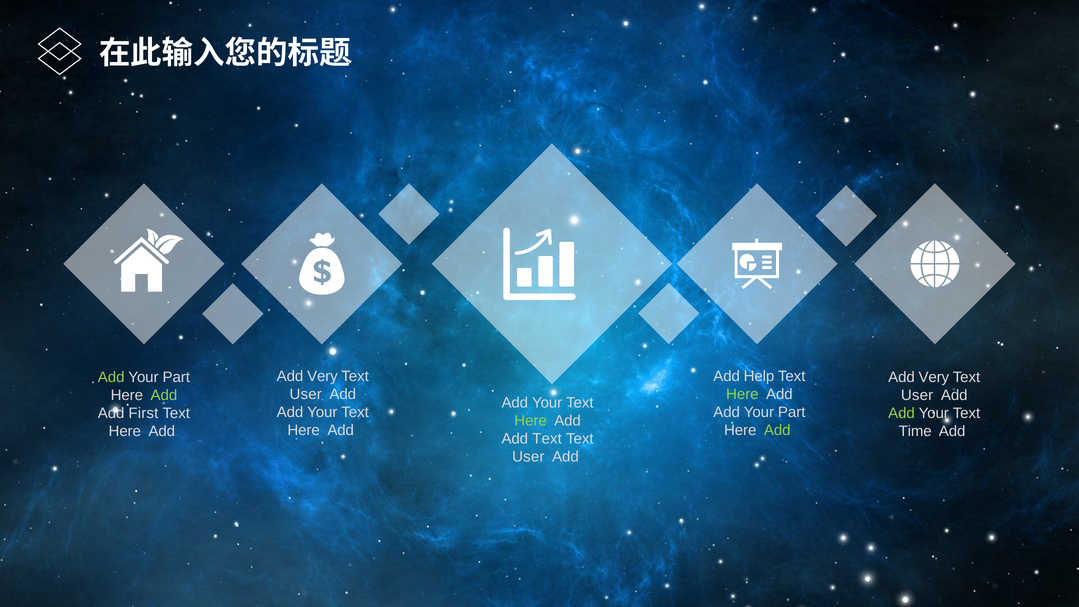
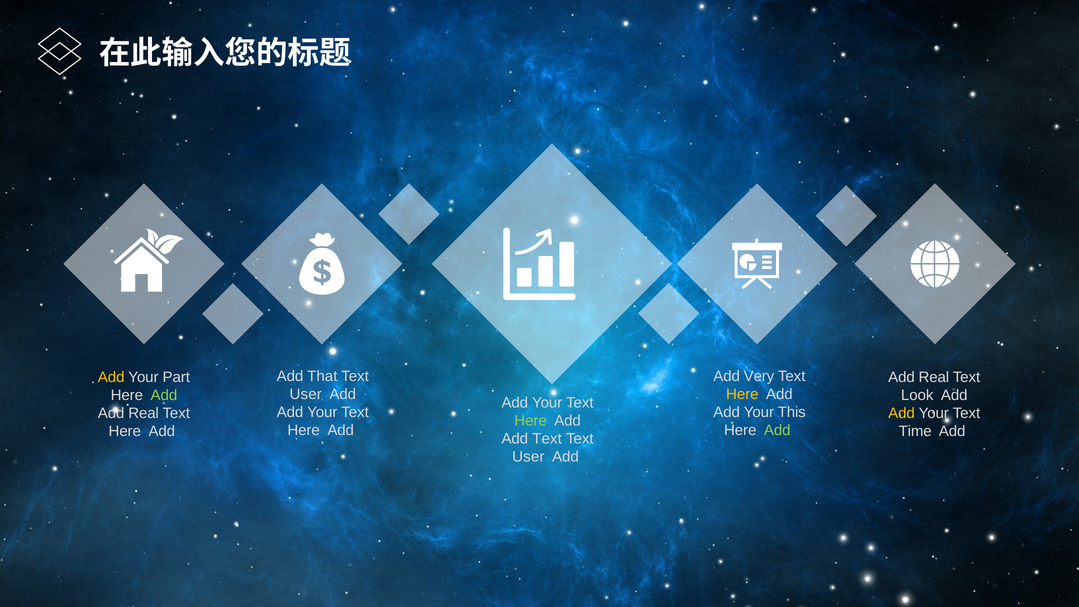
Very: Very -> That (322, 376)
Help: Help -> Very (759, 376)
Add colour: light green -> yellow (111, 377)
Very: Very -> Real (934, 377)
Here colour: light green -> yellow (742, 394)
User: User -> Look (917, 395)
Part: Part -> This (792, 412)
First: First -> Real (144, 413)
Add colour: light green -> yellow (901, 413)
